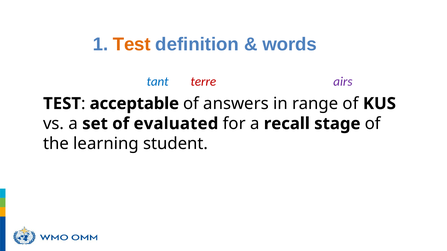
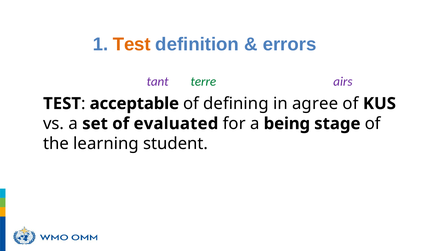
words: words -> errors (290, 44)
tant colour: blue -> purple (158, 82)
terre colour: red -> green (203, 82)
answers: answers -> defining (236, 104)
range: range -> agree (315, 104)
recall: recall -> being (287, 124)
